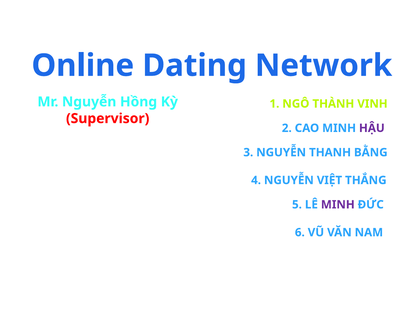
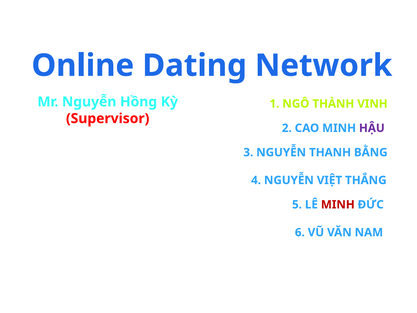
MINH colour: purple -> red (338, 204)
